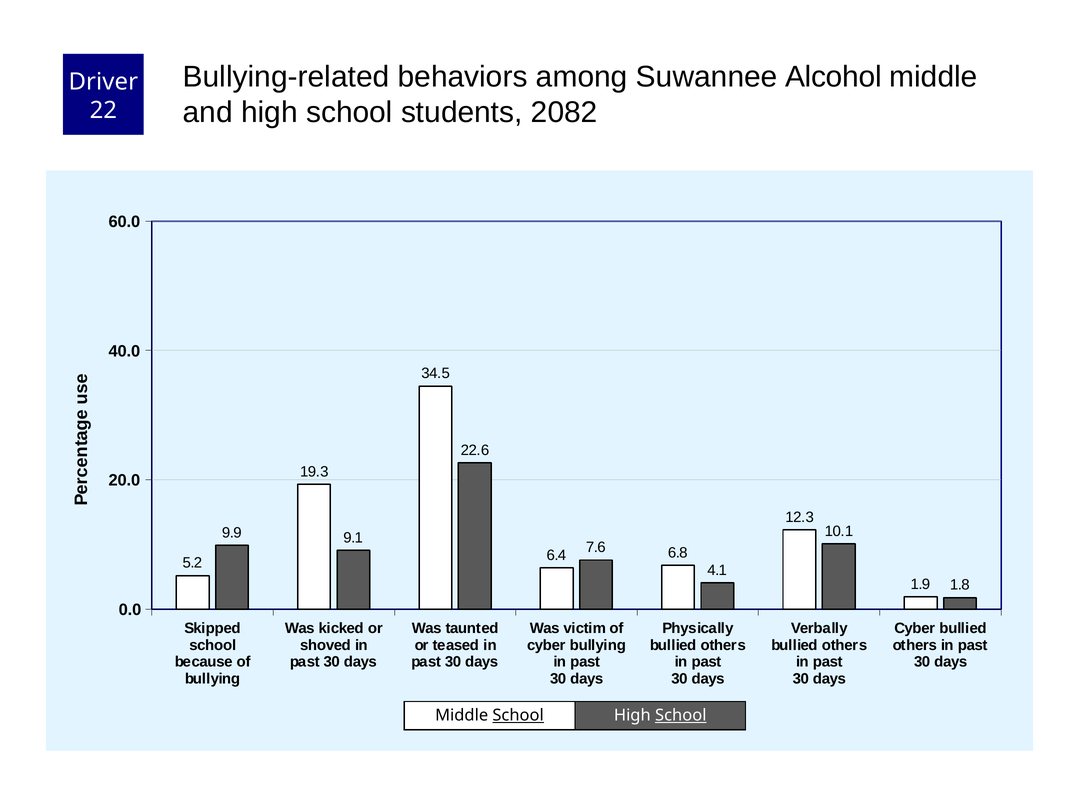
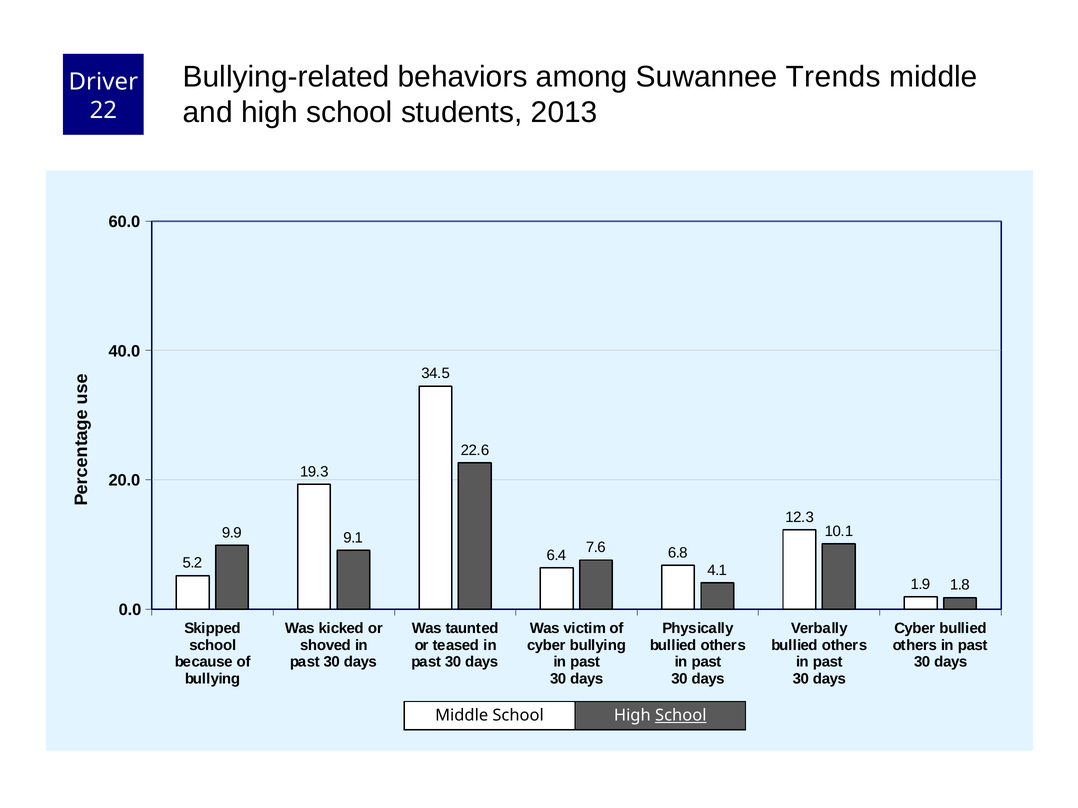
Alcohol: Alcohol -> Trends (833, 77)
2082: 2082 -> 2013 (564, 113)
School underline: present -> none (518, 716)
